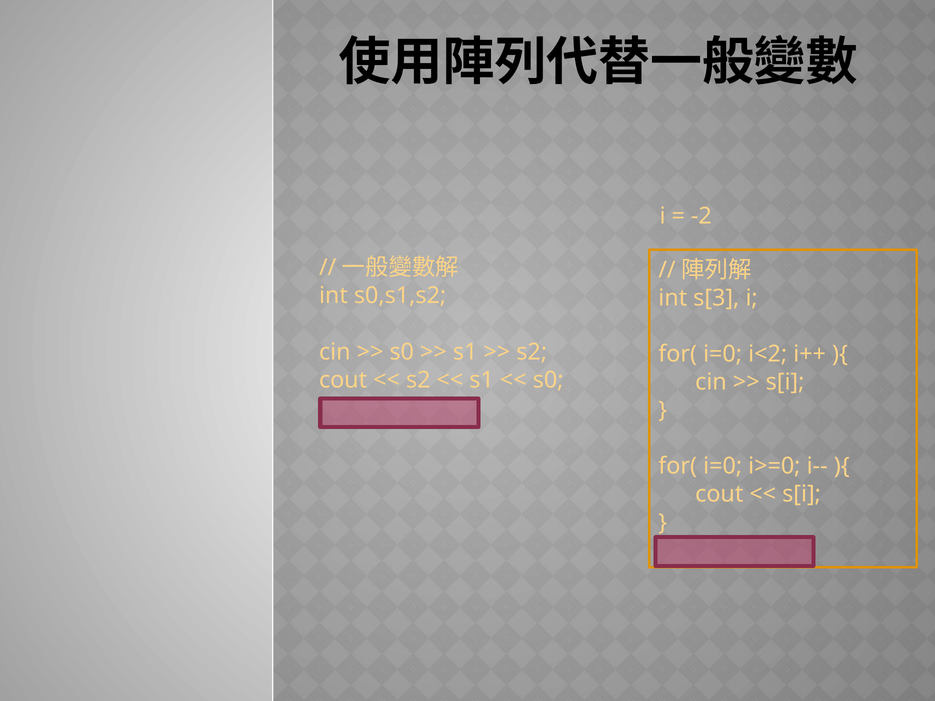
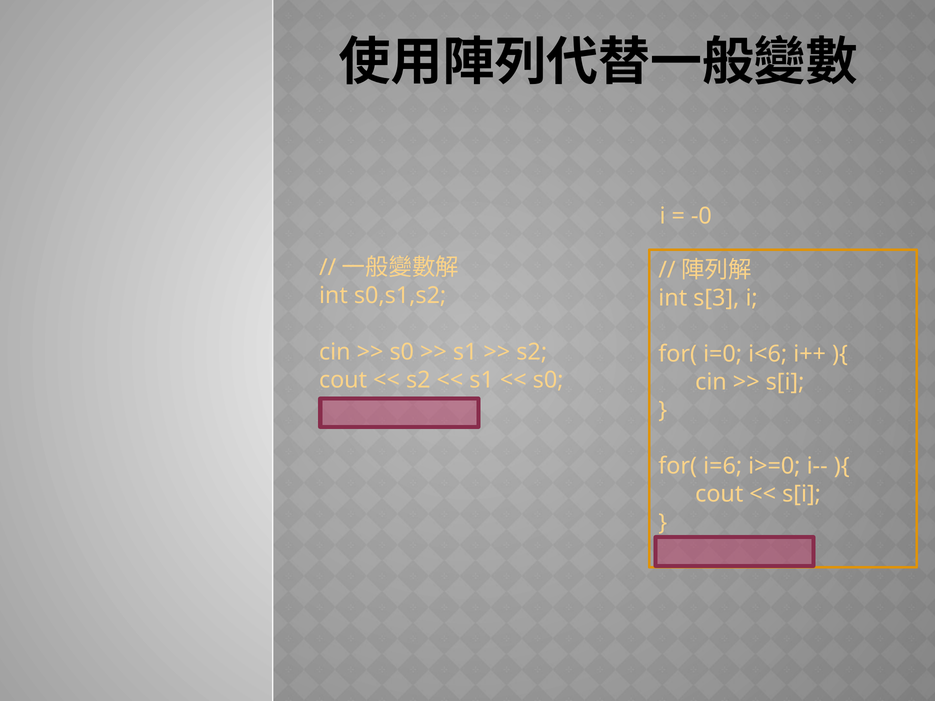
-2: -2 -> -0 (701, 216)
i<2: i<2 -> i<6 (768, 354)
i=0: i=0 -> i=6 (723, 466)
